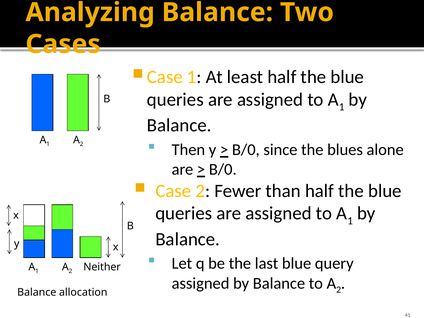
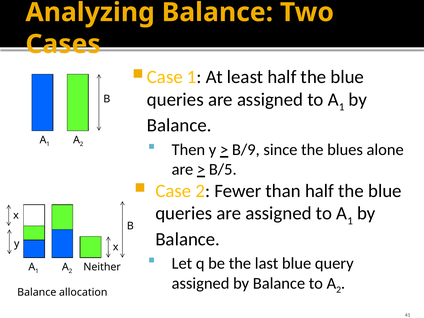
B/0: B/0 -> B/9 (246, 150)
B/0: B/0 -> B/5 (223, 169)
